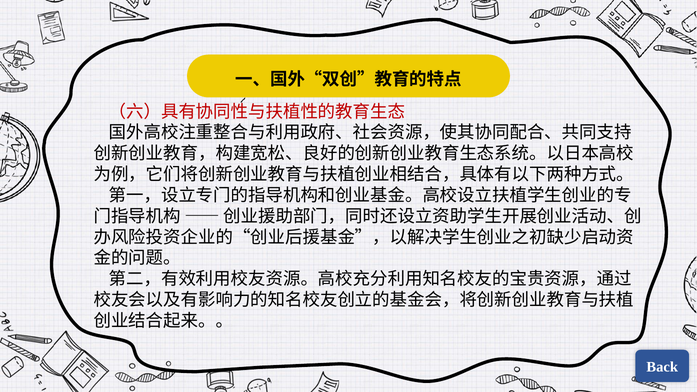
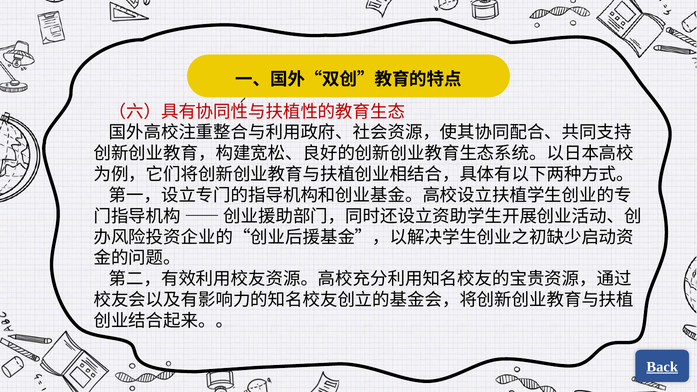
Back underline: none -> present (662, 367)
